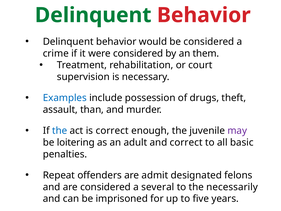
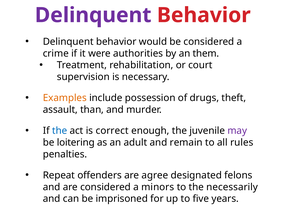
Delinquent colour: green -> purple (93, 15)
were considered: considered -> authorities (138, 53)
Examples colour: blue -> orange (65, 98)
and correct: correct -> remain (186, 142)
basic: basic -> rules (242, 142)
admit: admit -> agree (155, 175)
several: several -> minors (158, 187)
